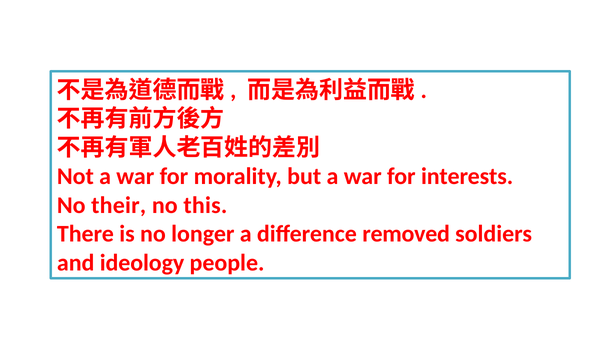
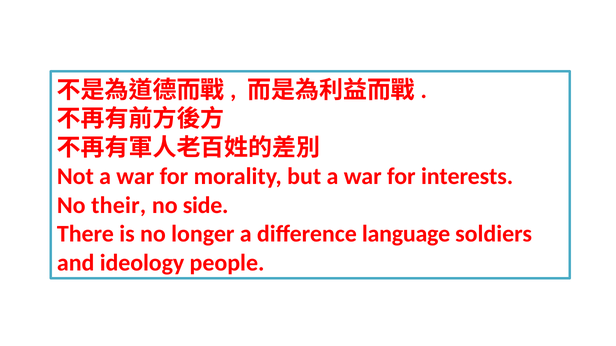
this: this -> side (206, 205)
removed: removed -> language (406, 234)
